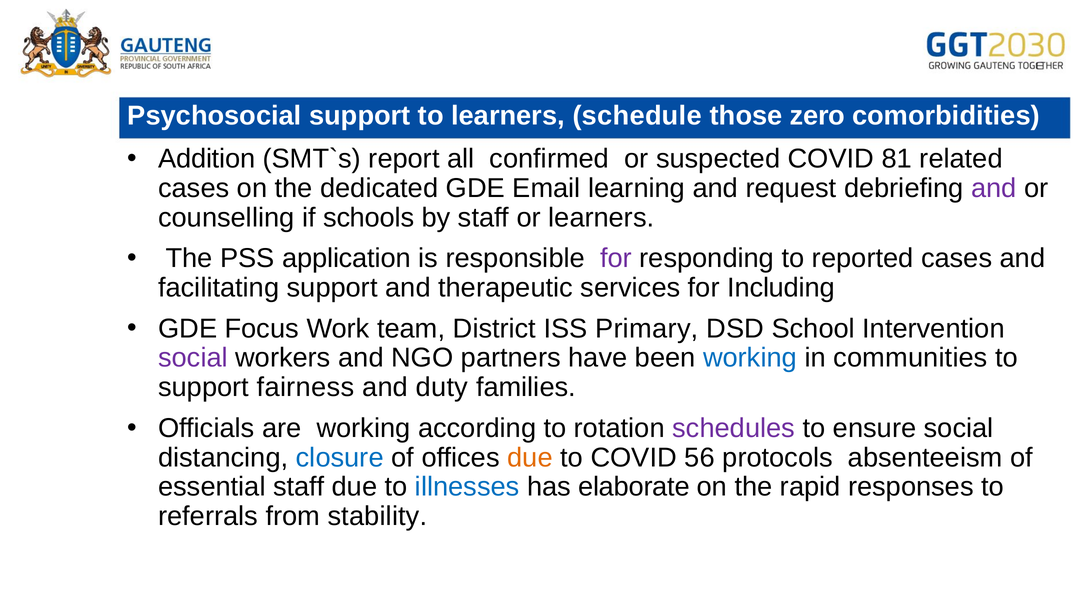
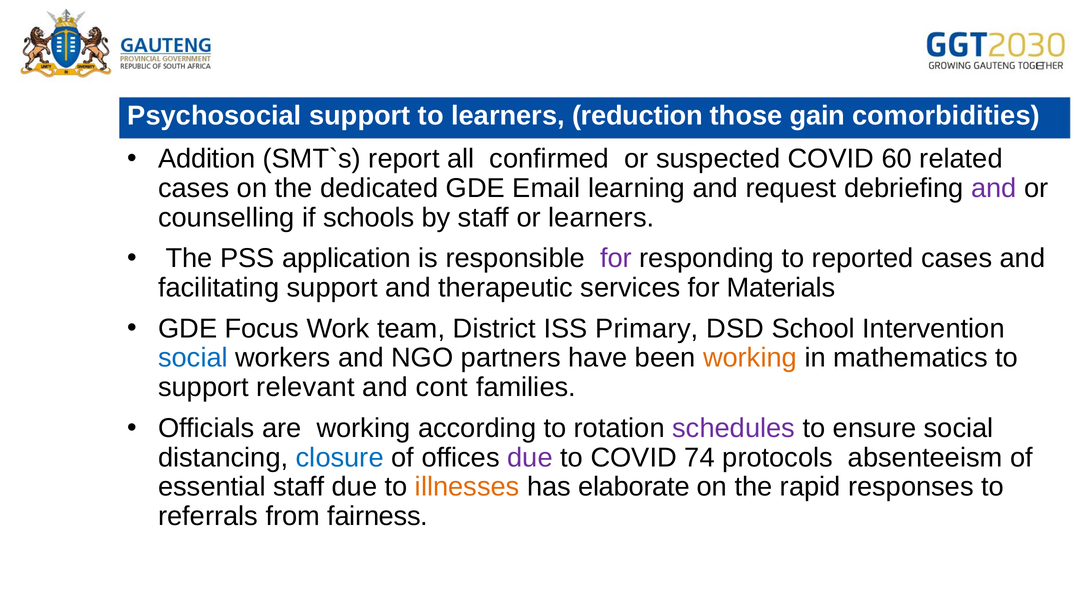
schedule: schedule -> reduction (637, 116)
zero: zero -> gain (817, 116)
81: 81 -> 60 (897, 159)
Including: Including -> Materials (781, 288)
social colour: purple -> blue (193, 358)
working colour: blue -> orange (750, 358)
communities: communities -> mathematics (911, 358)
fairness: fairness -> relevant (306, 387)
duty: duty -> cont (442, 387)
due colour: orange -> purple (530, 458)
56: 56 -> 74 (700, 458)
illnesses colour: blue -> orange (467, 487)
stability: stability -> fairness (378, 516)
